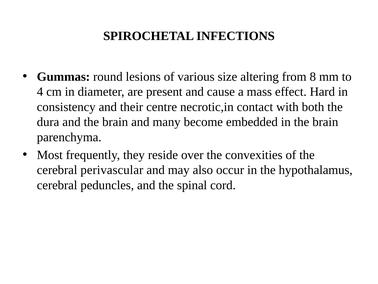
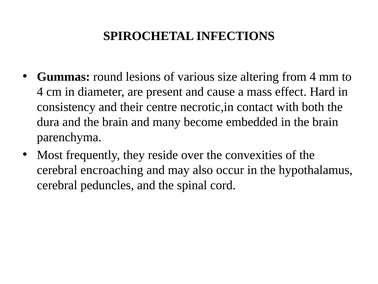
from 8: 8 -> 4 (313, 76)
perivascular: perivascular -> encroaching (112, 170)
